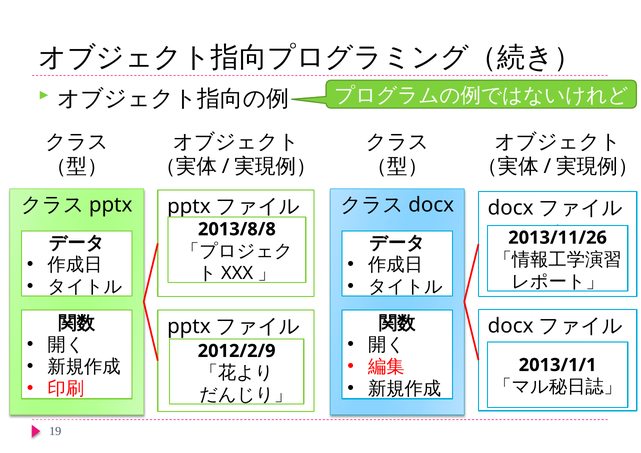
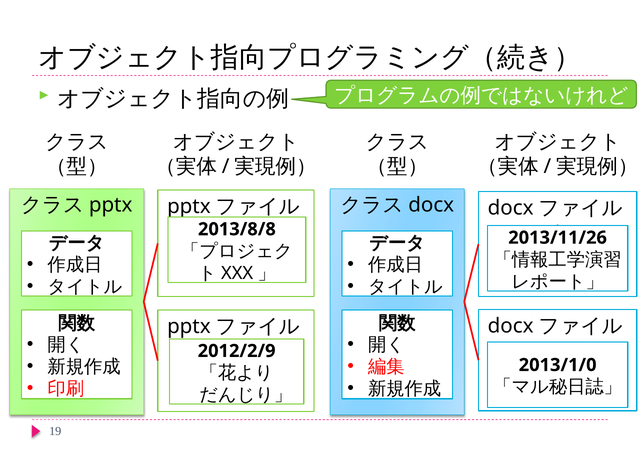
2013/1/1: 2013/1/1 -> 2013/1/0 (558, 365)
